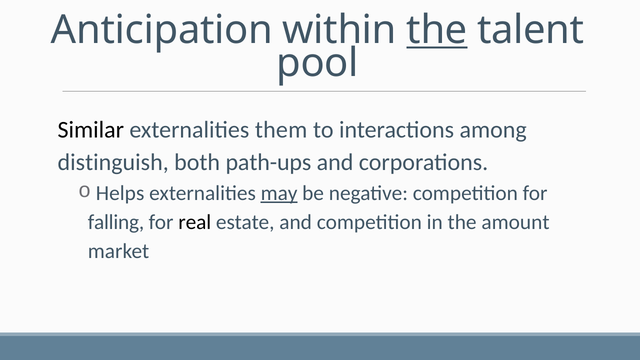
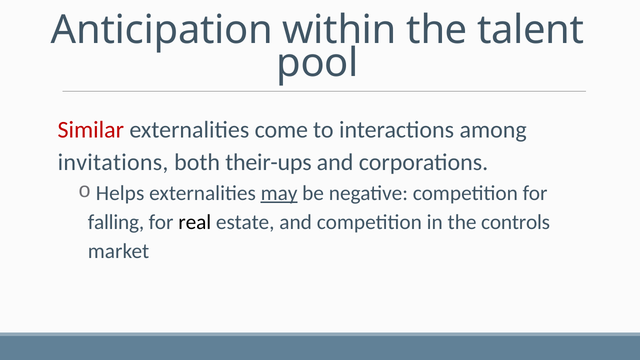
the underline: present -> none (437, 30)
Similar colour: black -> red (91, 130)
them: them -> come (281, 130)
distinguish: distinguish -> invitations (113, 162)
path-ups: path-ups -> their-ups (268, 162)
amount: amount -> controls (516, 222)
